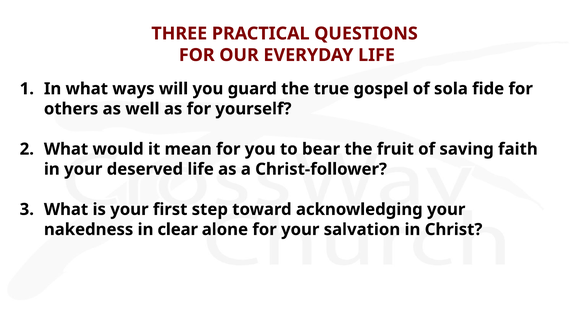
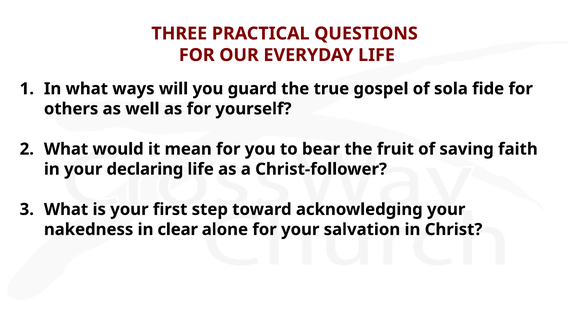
deserved: deserved -> declaring (145, 169)
